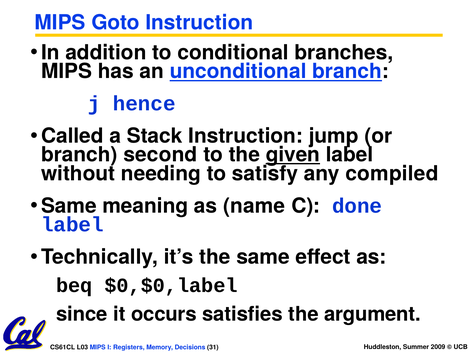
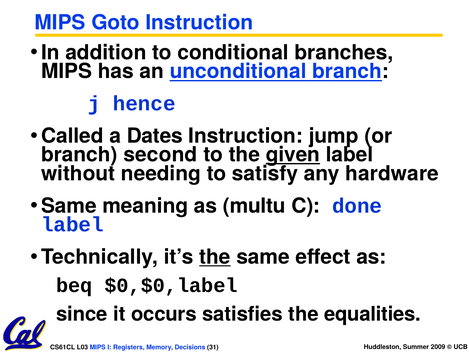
Stack: Stack -> Dates (155, 136)
compiled: compiled -> hardware (392, 173)
name: name -> multu (254, 206)
the underline: none -> present (215, 257)
argument: argument -> equalities (372, 314)
